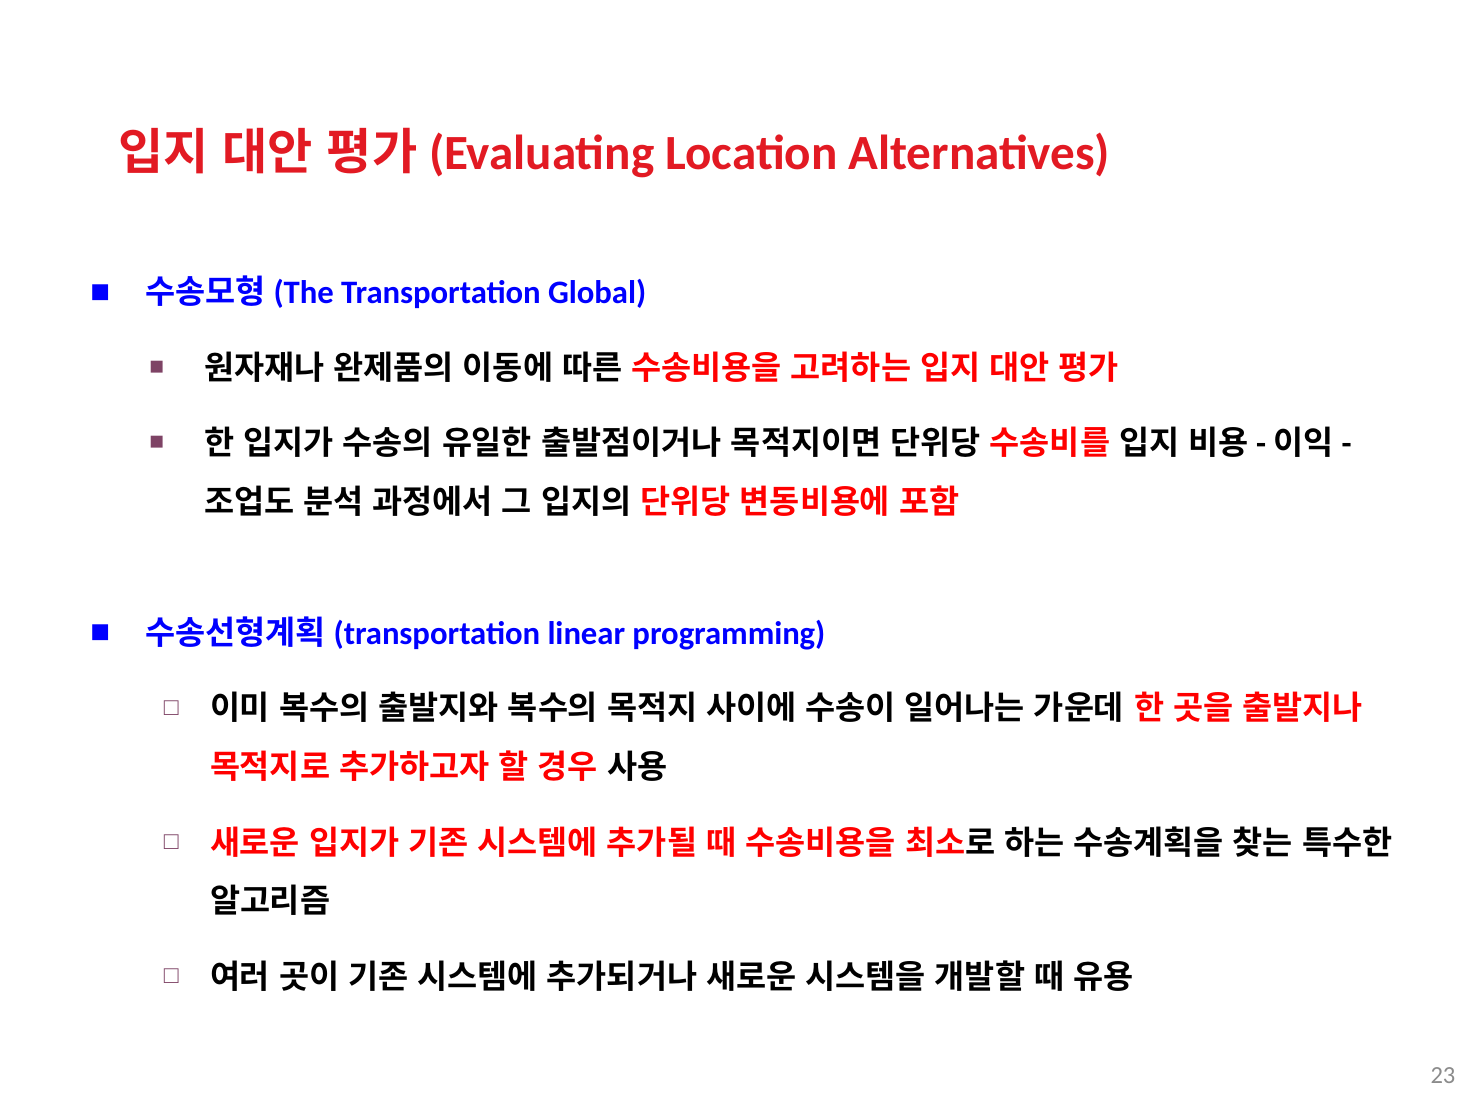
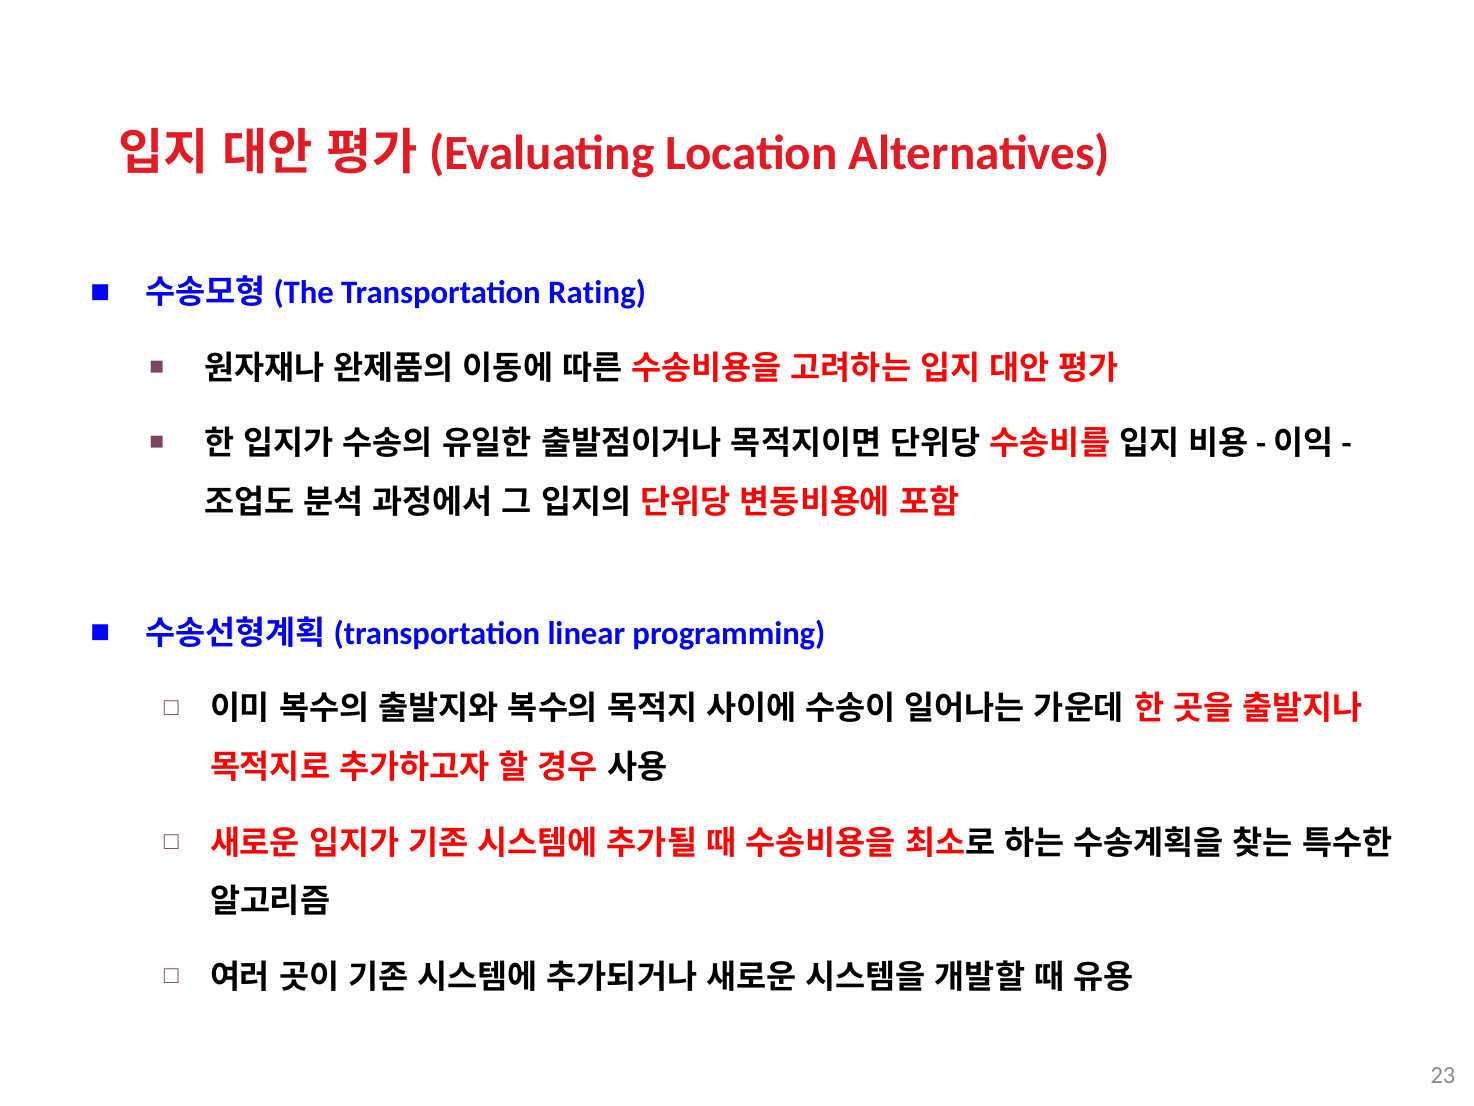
Global: Global -> Rating (597, 293)
